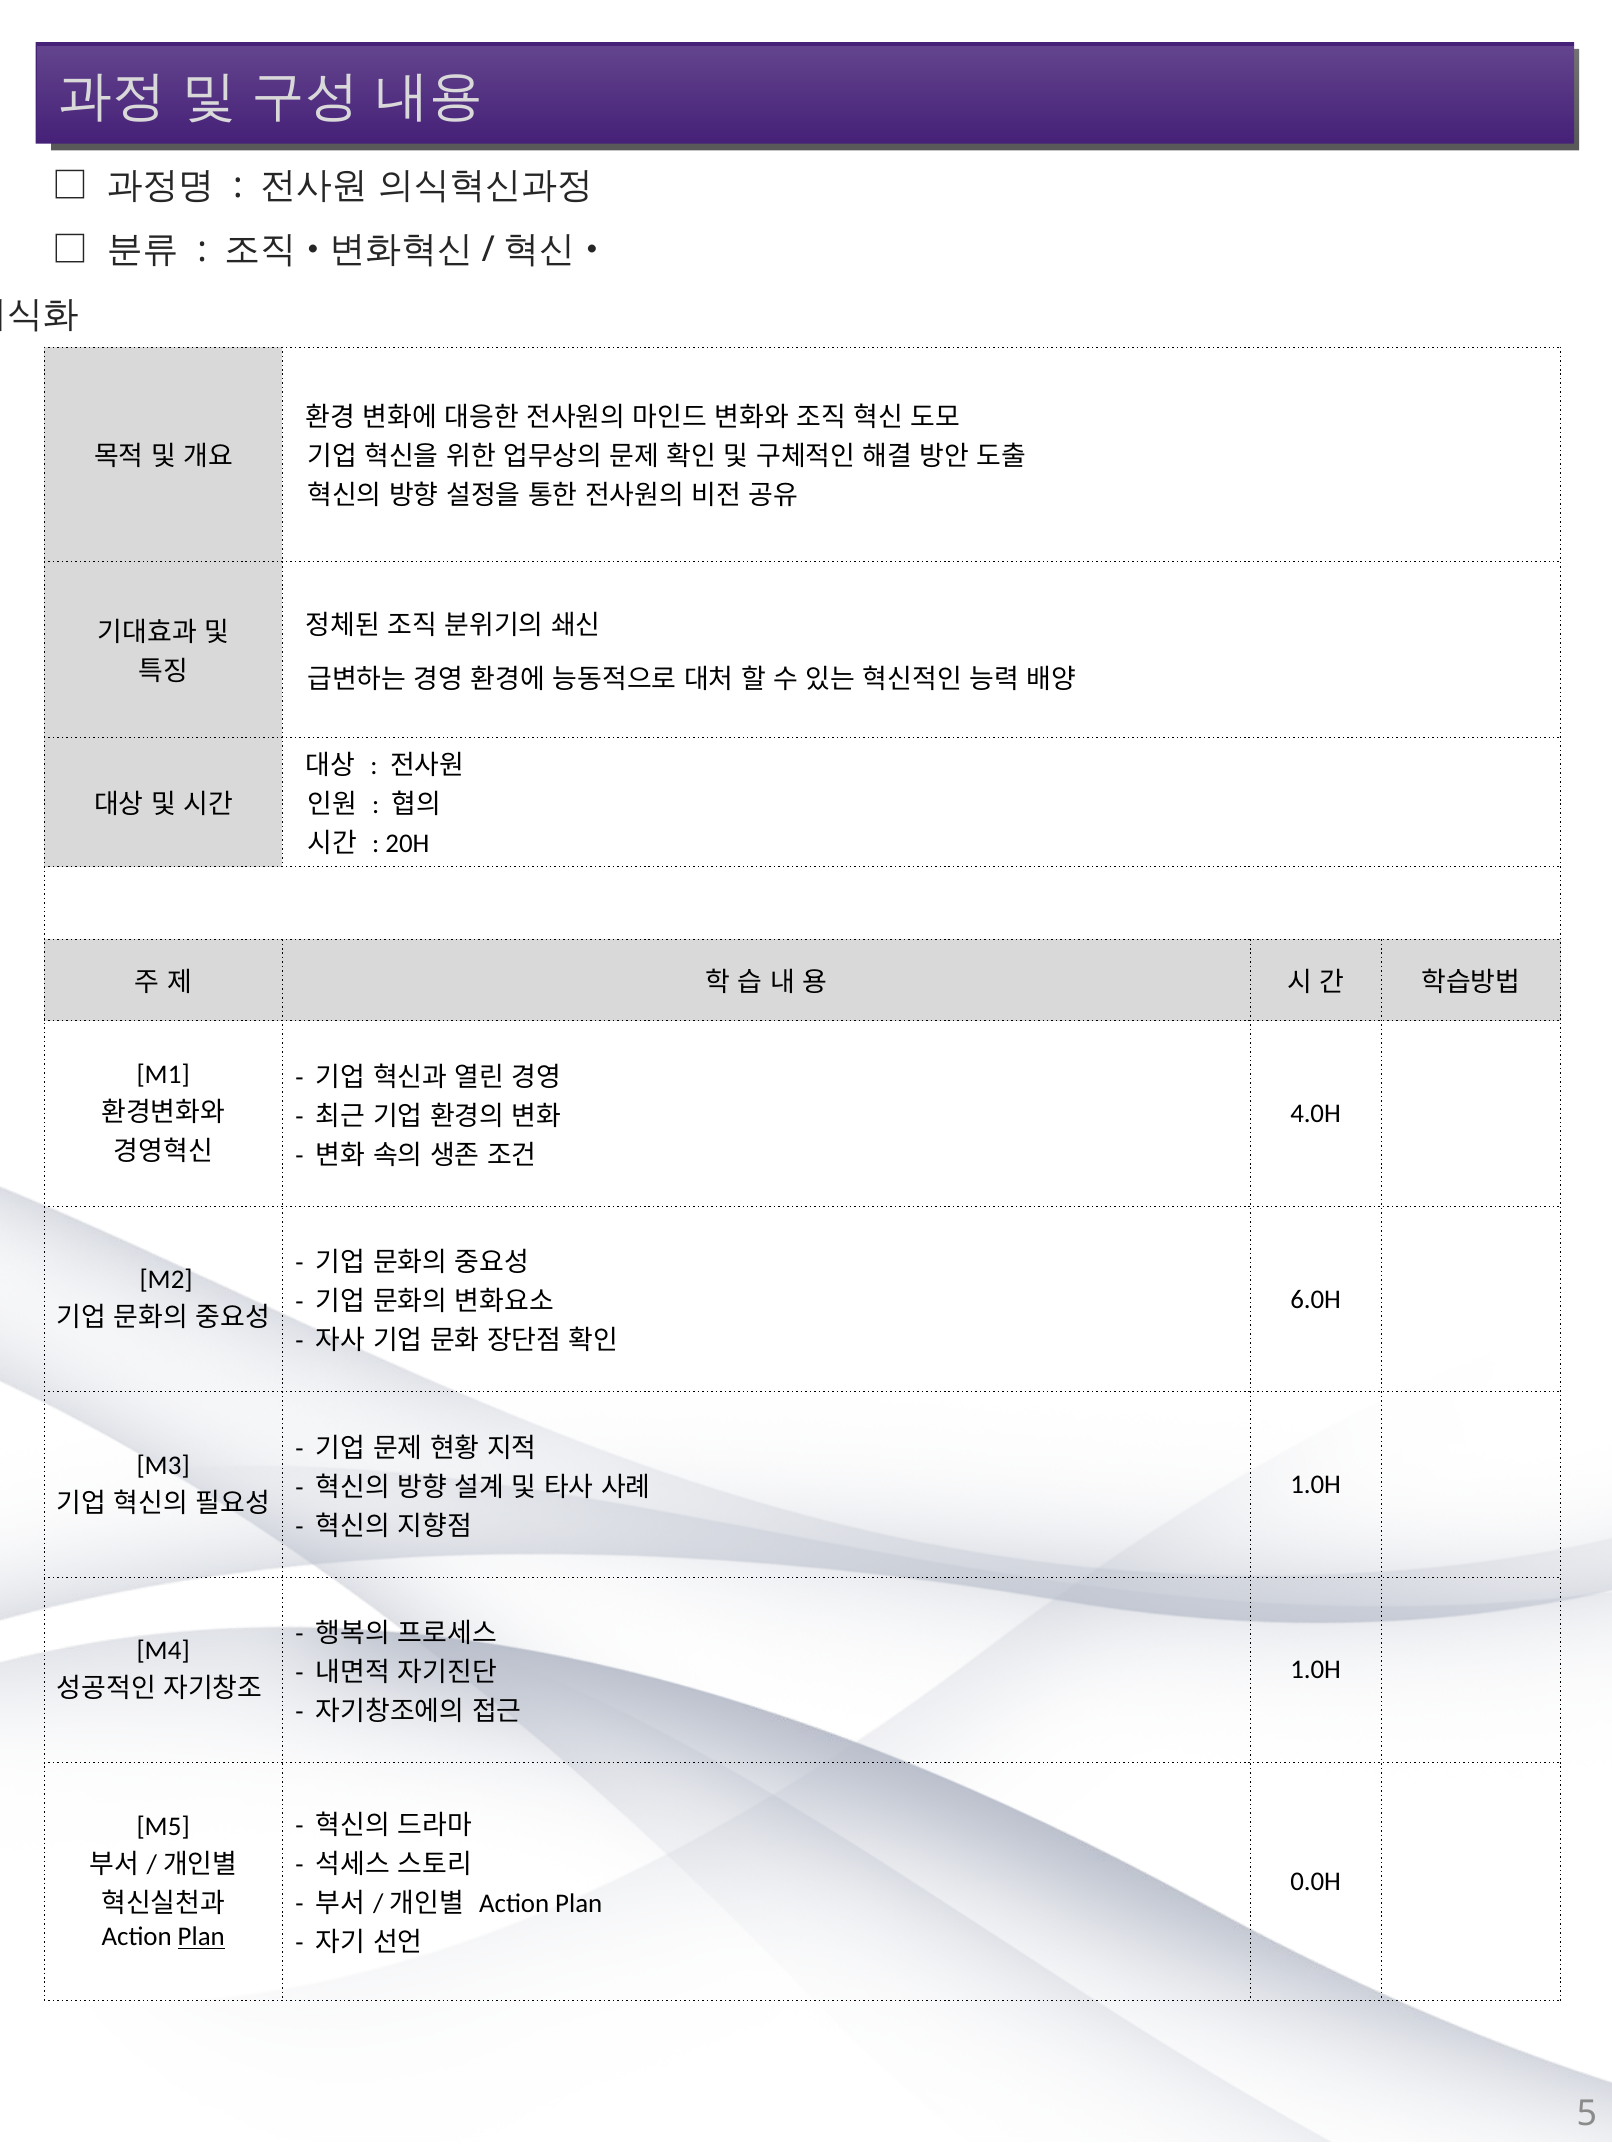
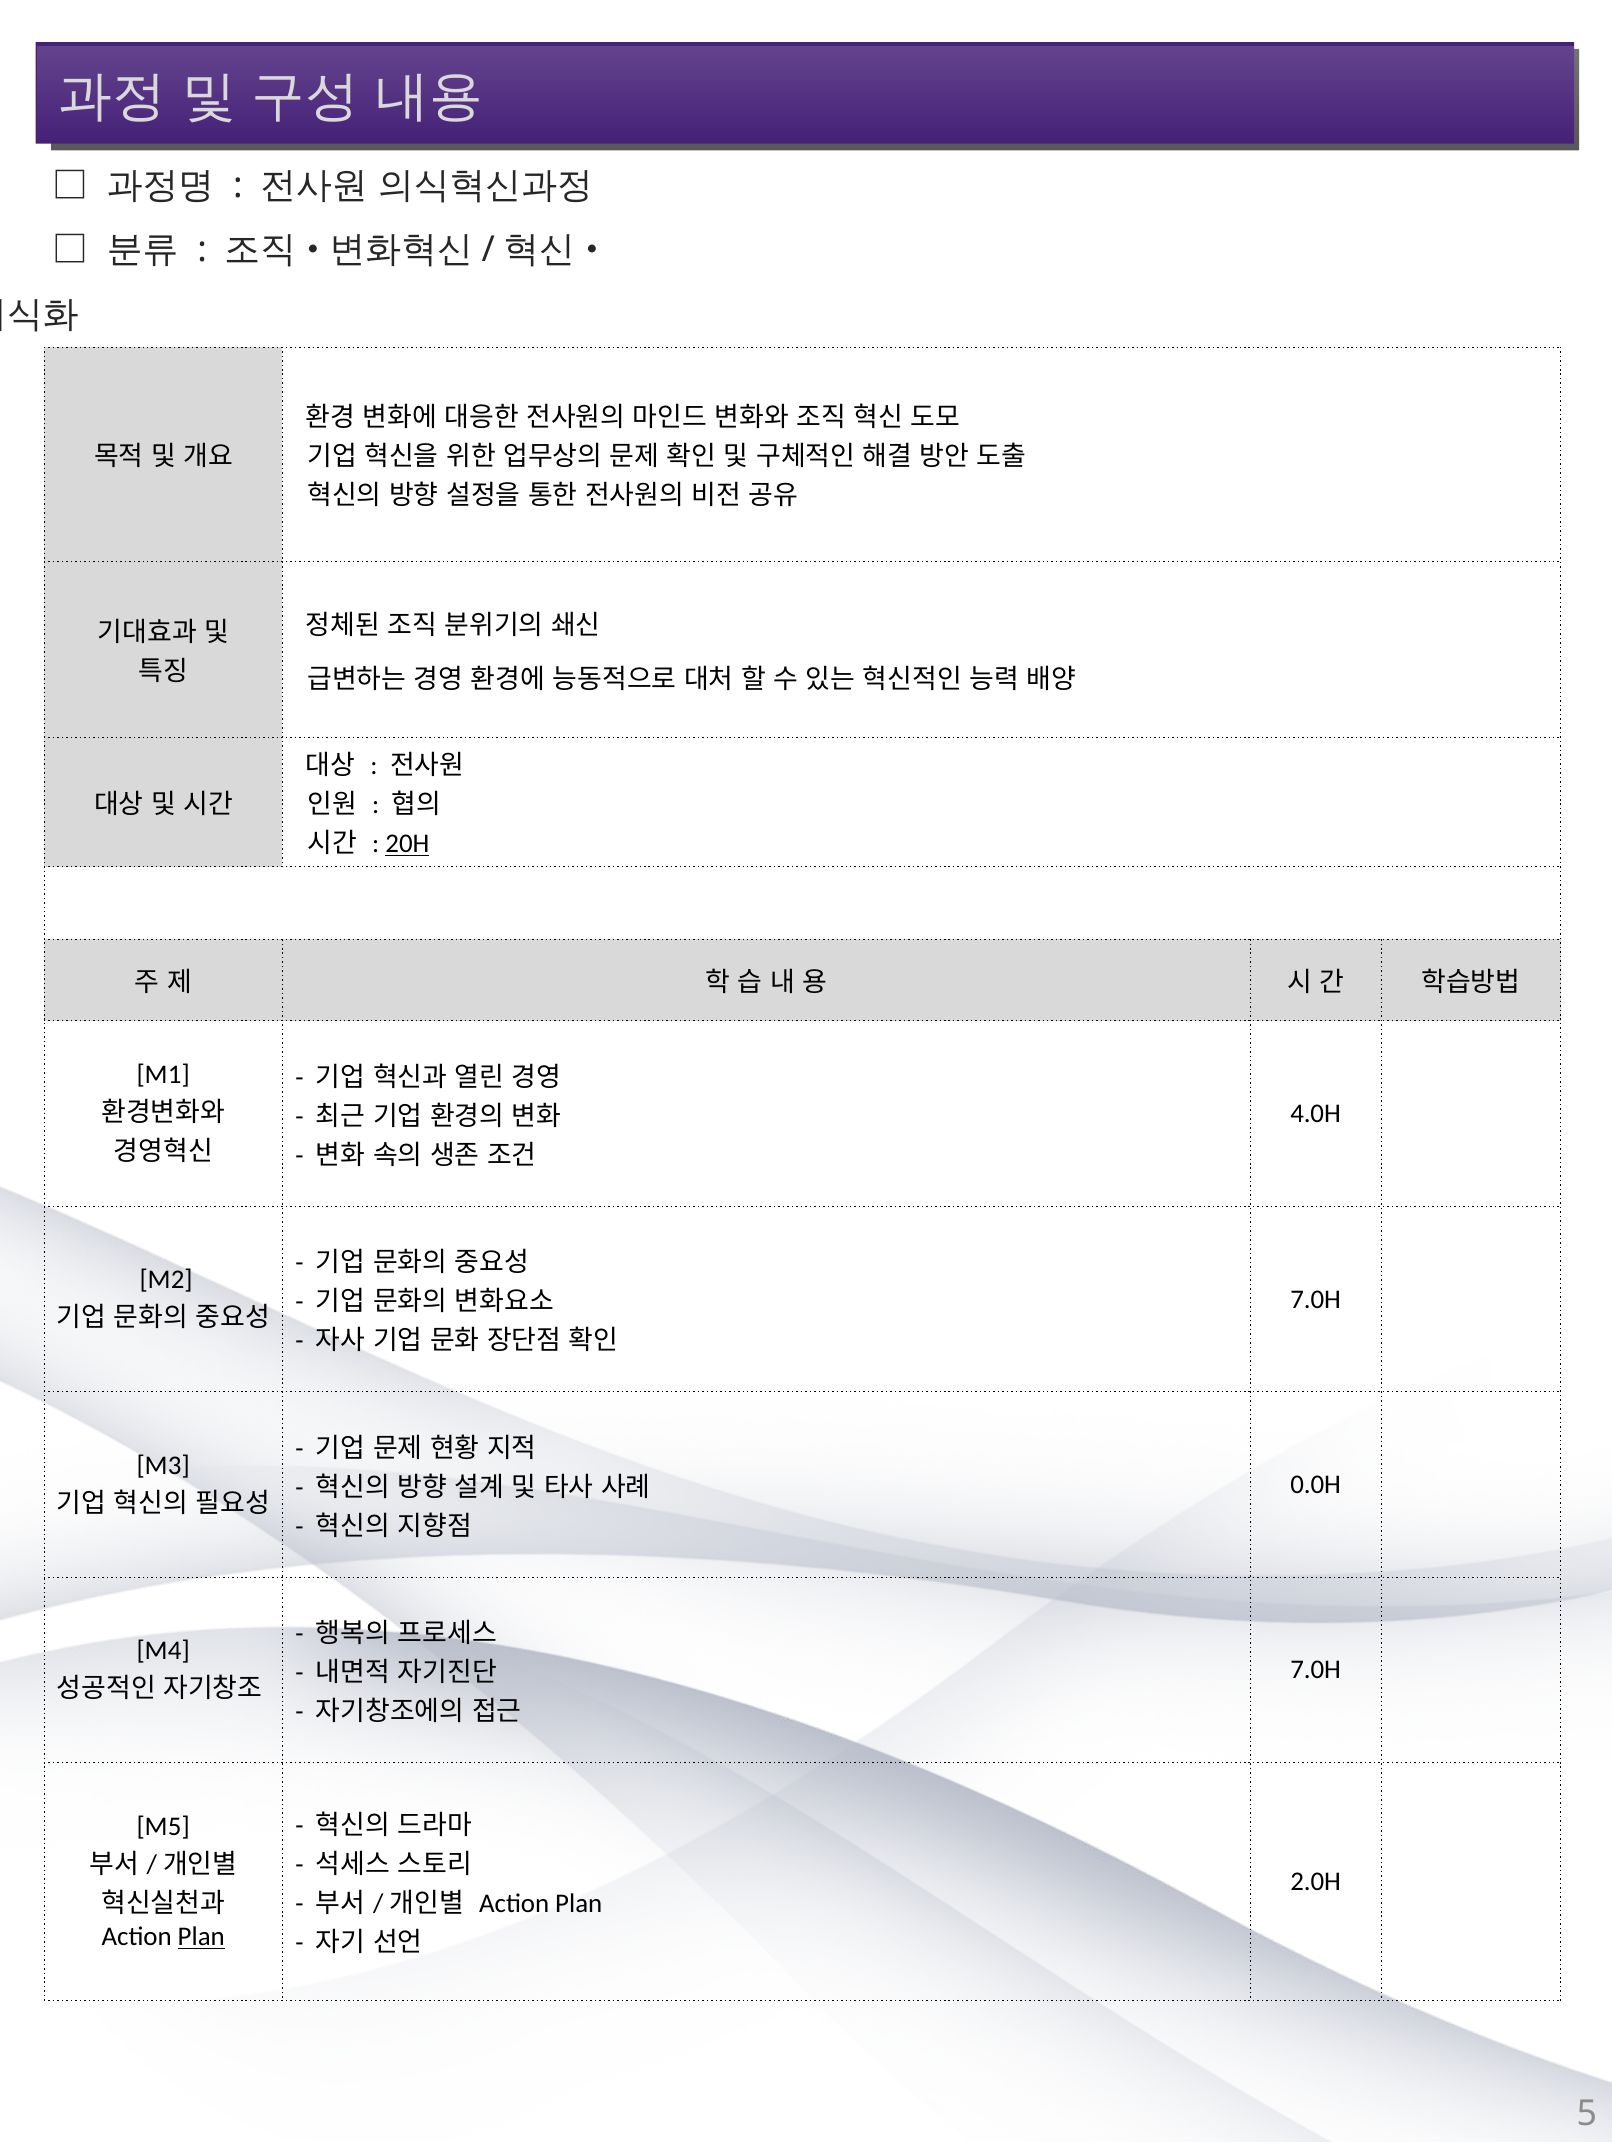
20H underline: none -> present (407, 844)
6.0H: 6.0H -> 7.0H (1316, 1299)
1.0H: 1.0H -> 0.0H (1316, 1484)
1.0H: 1.0H -> 7.0H (1316, 1670)
0.0H: 0.0H -> 2.0H (1316, 1881)
